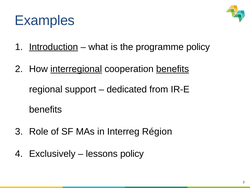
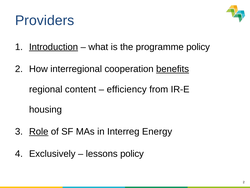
Examples: Examples -> Providers (45, 20)
interregional underline: present -> none (76, 69)
support: support -> content (81, 89)
dedicated: dedicated -> efficiency (127, 89)
benefits: benefits -> housing (45, 109)
Role underline: none -> present (39, 131)
Région: Région -> Energy (157, 131)
